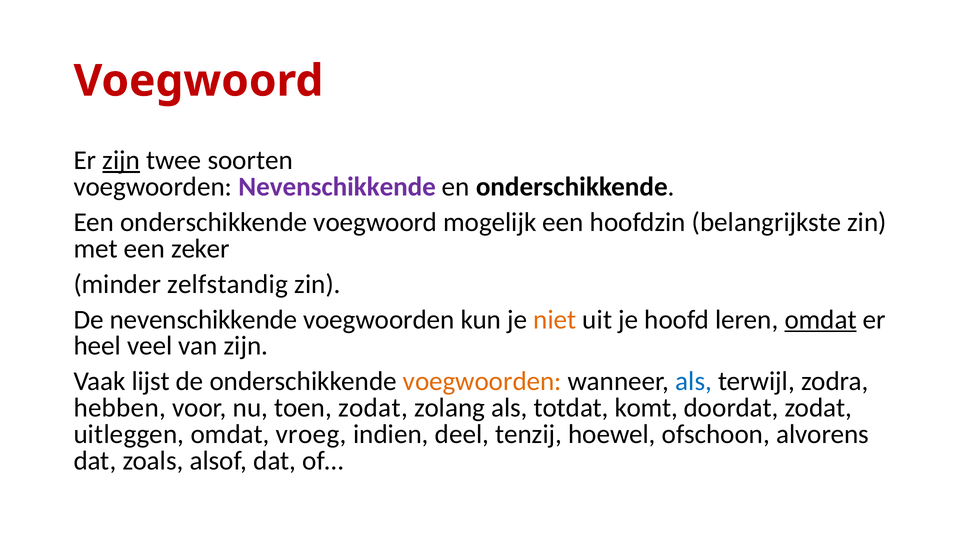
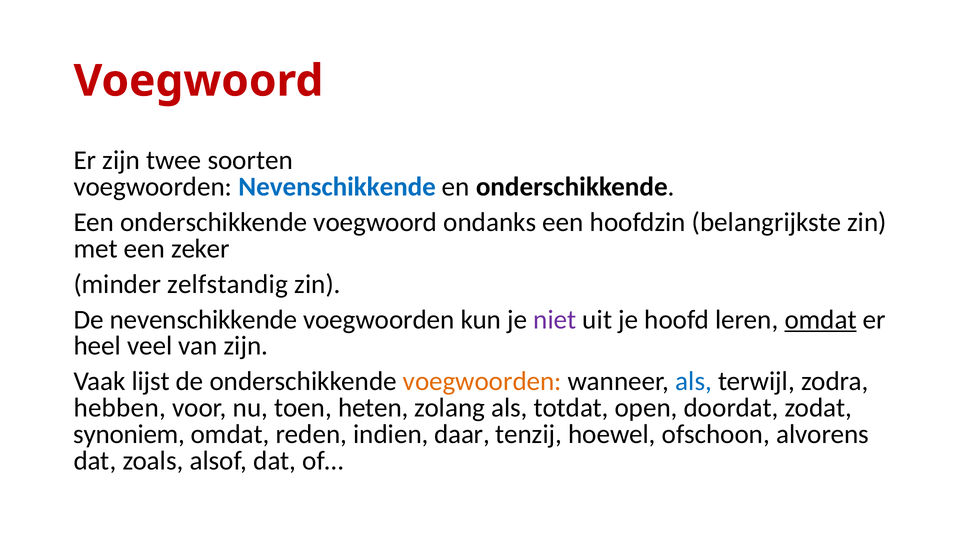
zijn underline: present -> none (121, 160)
Nevenschikkende colour: purple -> blue (337, 187)
mogelijk: mogelijk -> ondanks (490, 222)
niet colour: orange -> purple (555, 319)
toen zodat: zodat -> heten (373, 408)
komt: komt -> open (646, 408)
uitleggen: uitleggen -> synoniem (129, 434)
vroeg: vroeg -> reden (311, 434)
deel: deel -> daar (462, 434)
